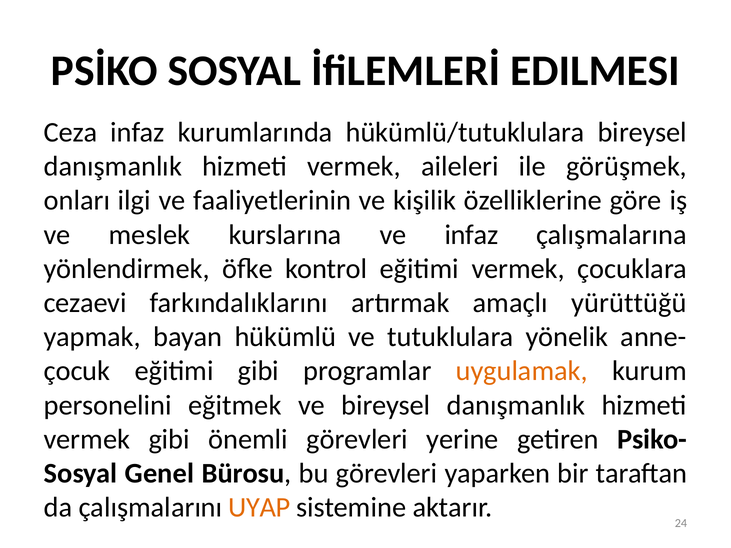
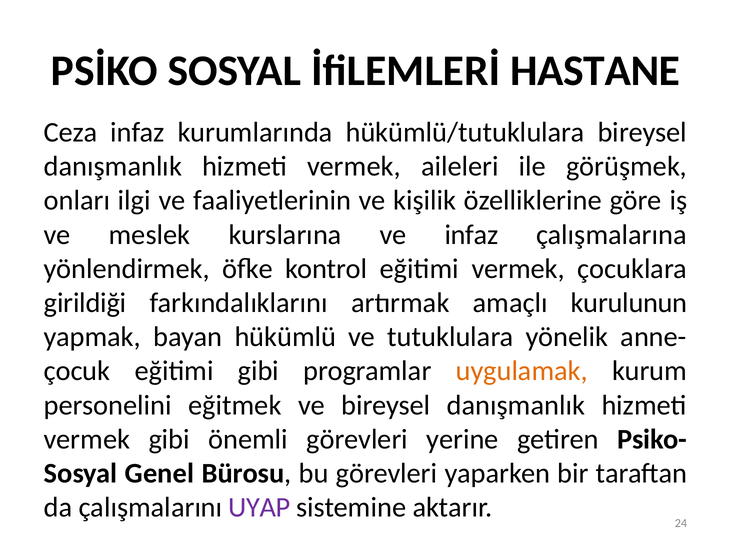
EDILMESI: EDILMESI -> HASTANE (595, 71)
cezaevi: cezaevi -> girildiği (85, 303)
yürüttüğü: yürüttüğü -> kurulunun (629, 303)
UYAP colour: orange -> purple (259, 508)
